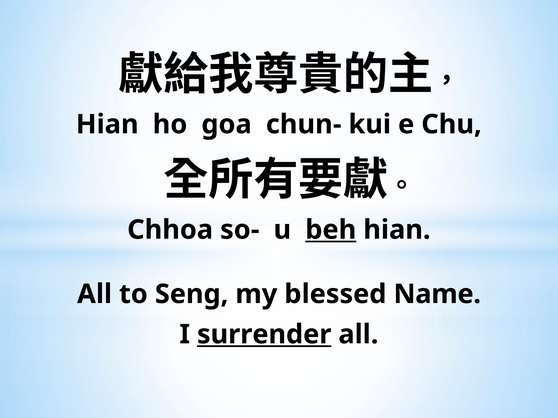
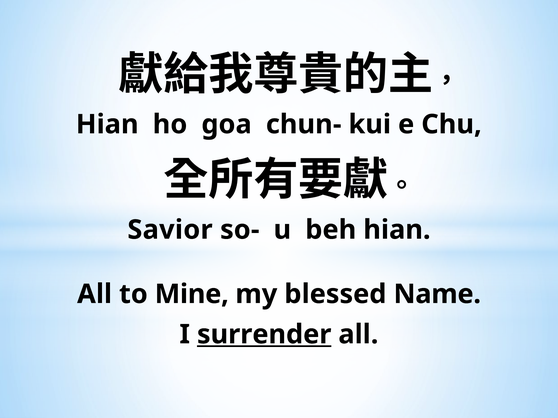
Chhoa: Chhoa -> Savior (170, 230)
beh underline: present -> none (331, 230)
Seng: Seng -> Mine (192, 294)
